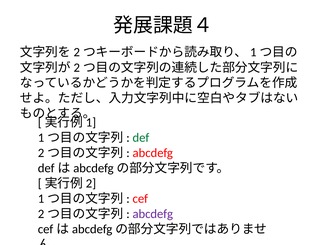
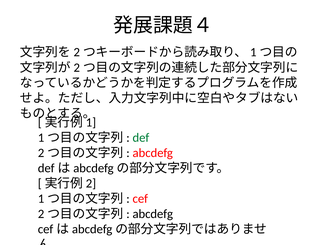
abcdefg colour: purple -> black (153, 213)
